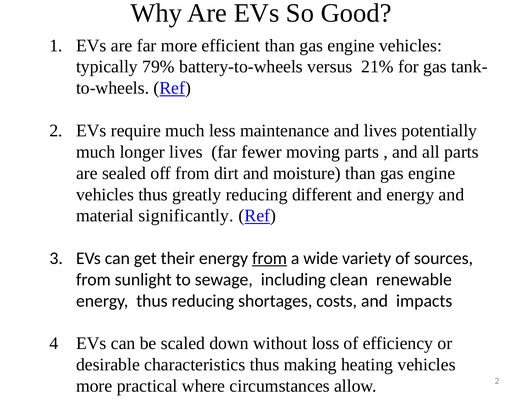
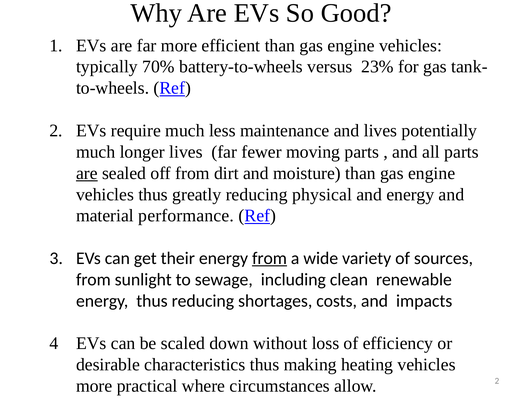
79%: 79% -> 70% (158, 67)
21%: 21% -> 23% (378, 67)
are underline: none -> present (87, 173)
different: different -> physical (322, 194)
significantly: significantly -> performance (186, 215)
